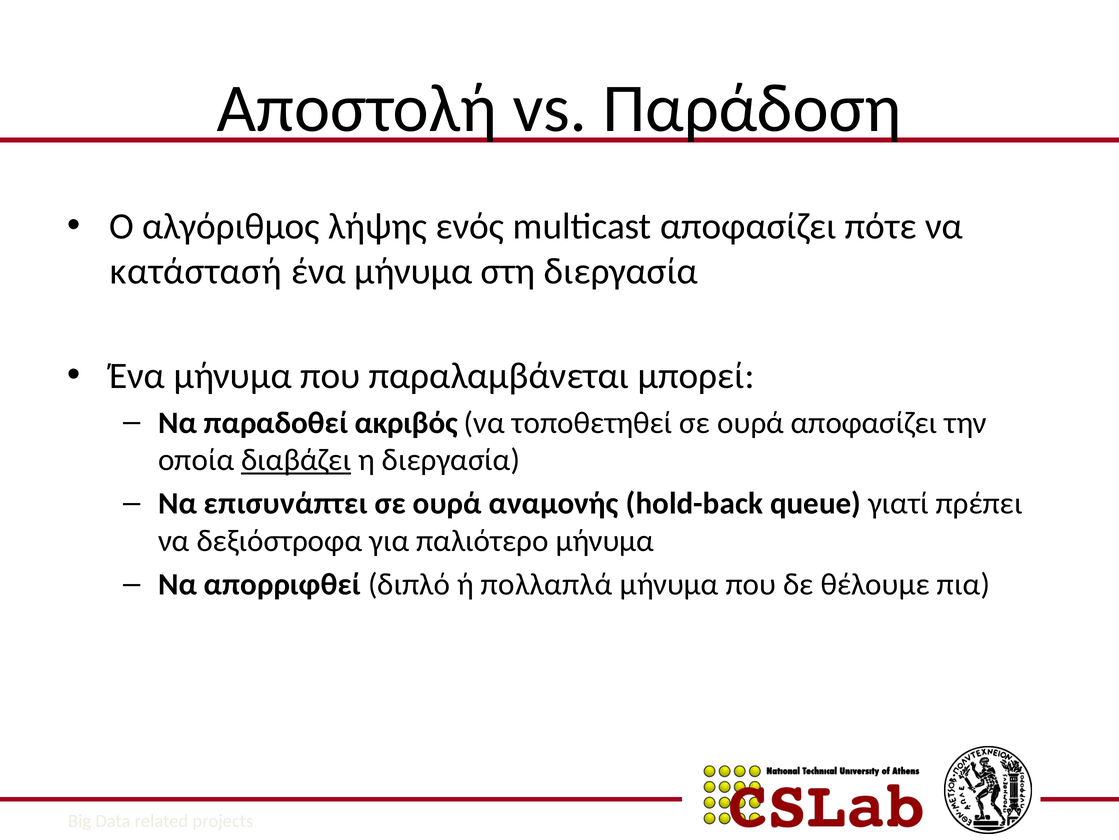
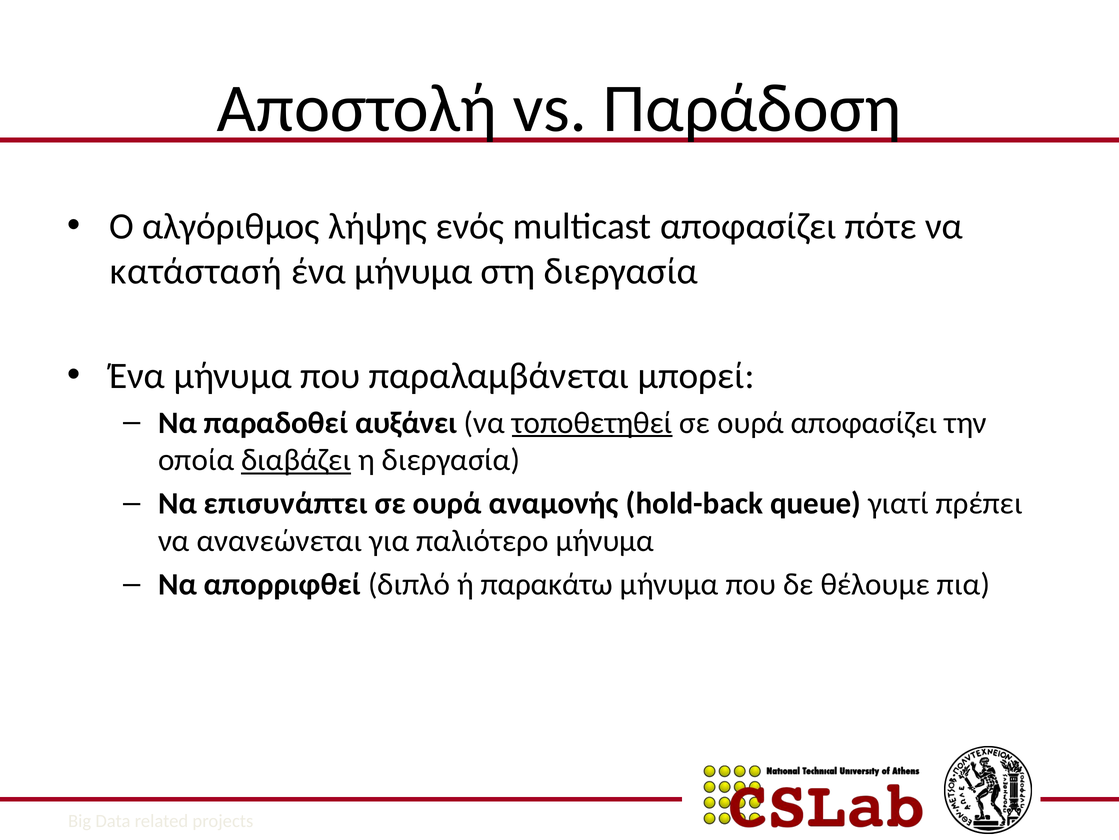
ακριβός: ακριβός -> αυξάνει (406, 422)
τοποθετηθεί underline: none -> present (592, 422)
δεξιόστροφα: δεξιόστροφα -> ανανεώνεται (279, 541)
πολλαπλά: πολλαπλά -> παρακάτω (547, 584)
